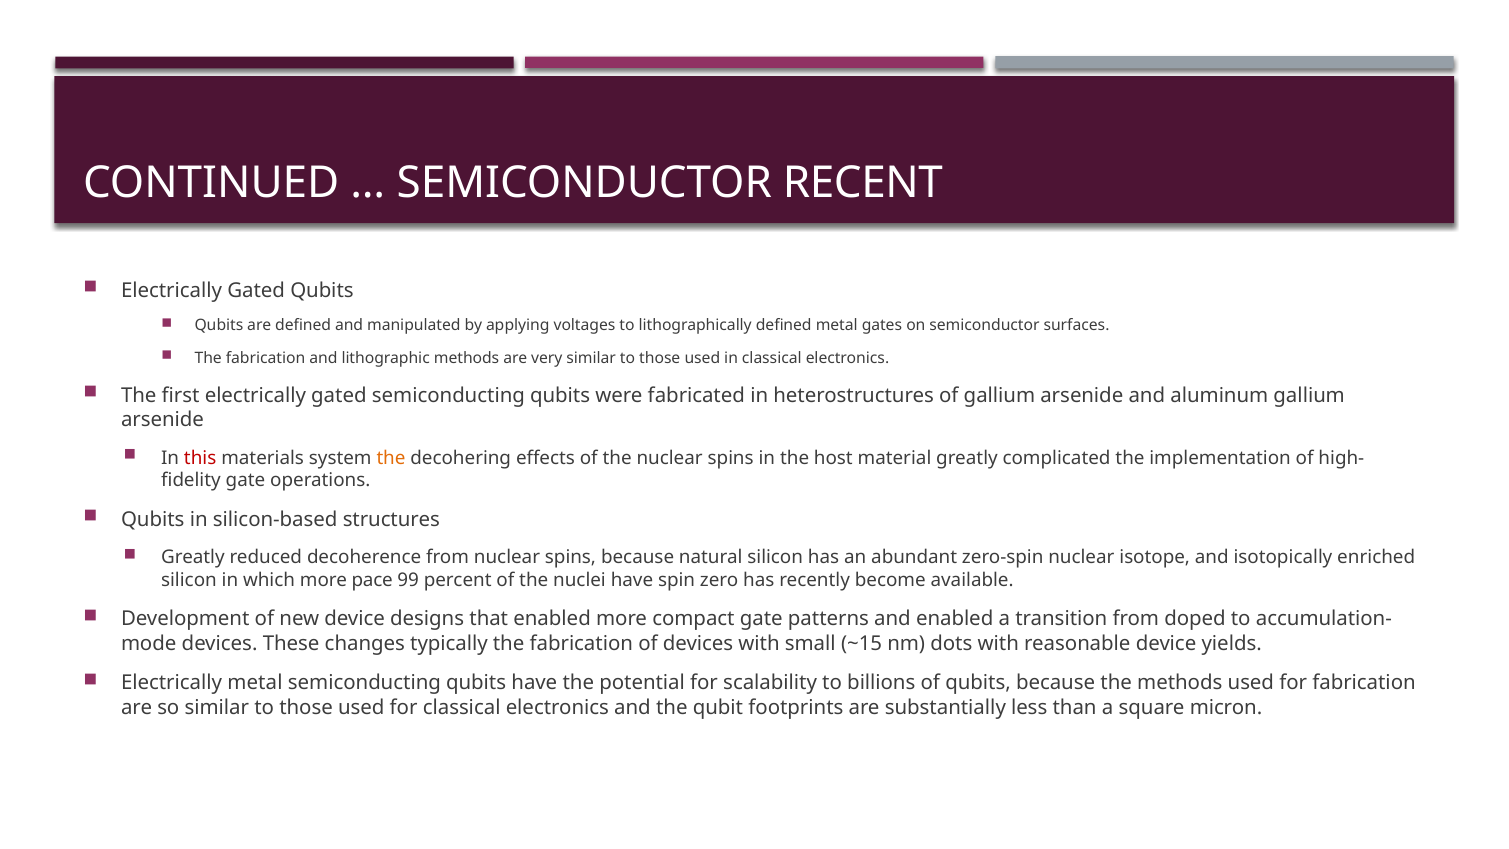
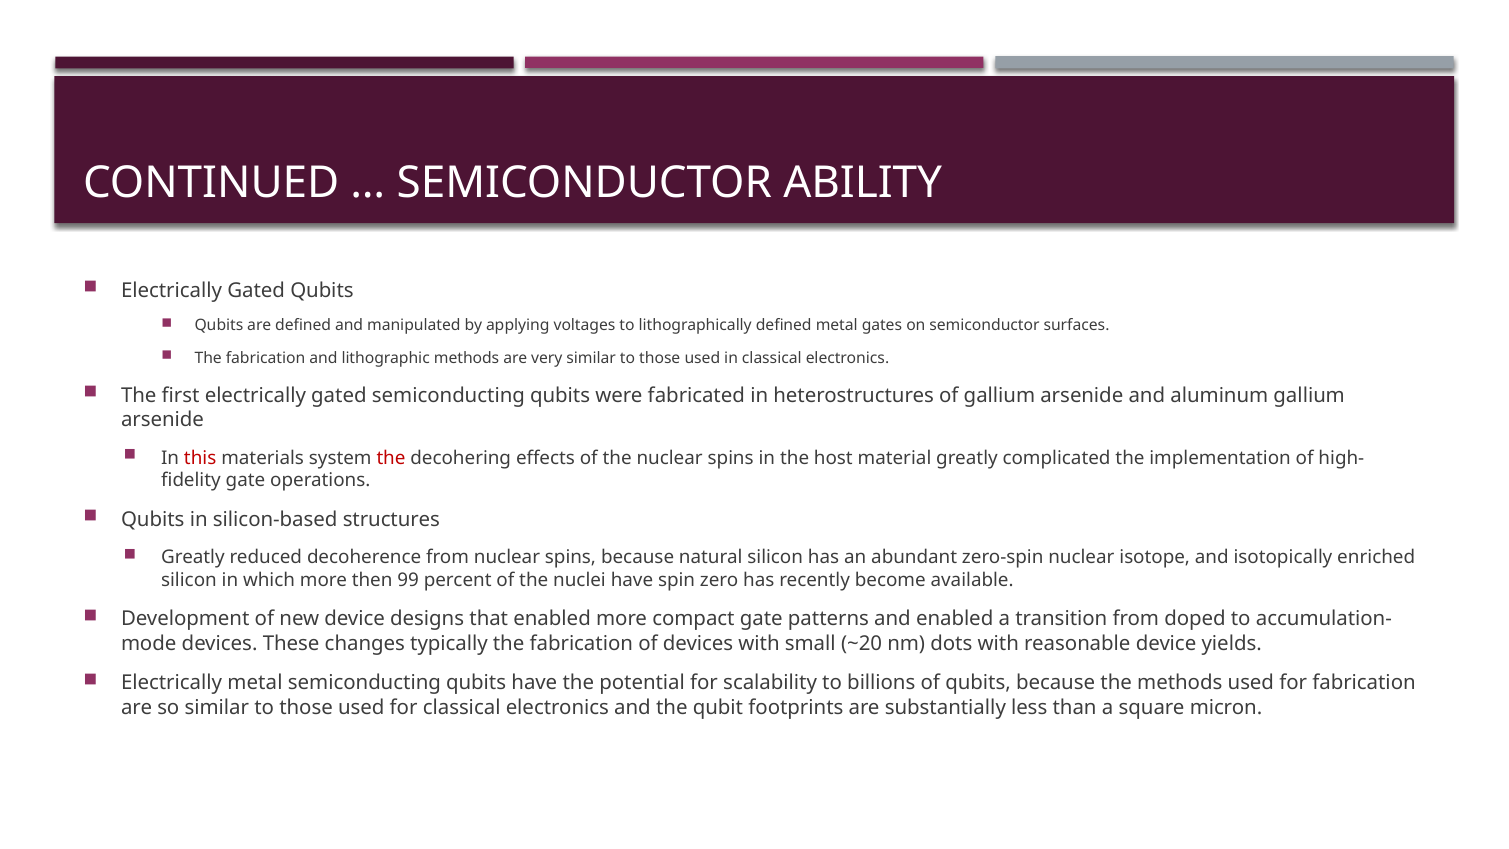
RECENT: RECENT -> ABILITY (863, 183)
the colour: orange -> red (391, 458)
pace: pace -> then (372, 580)
~15: ~15 -> ~20 (862, 643)
